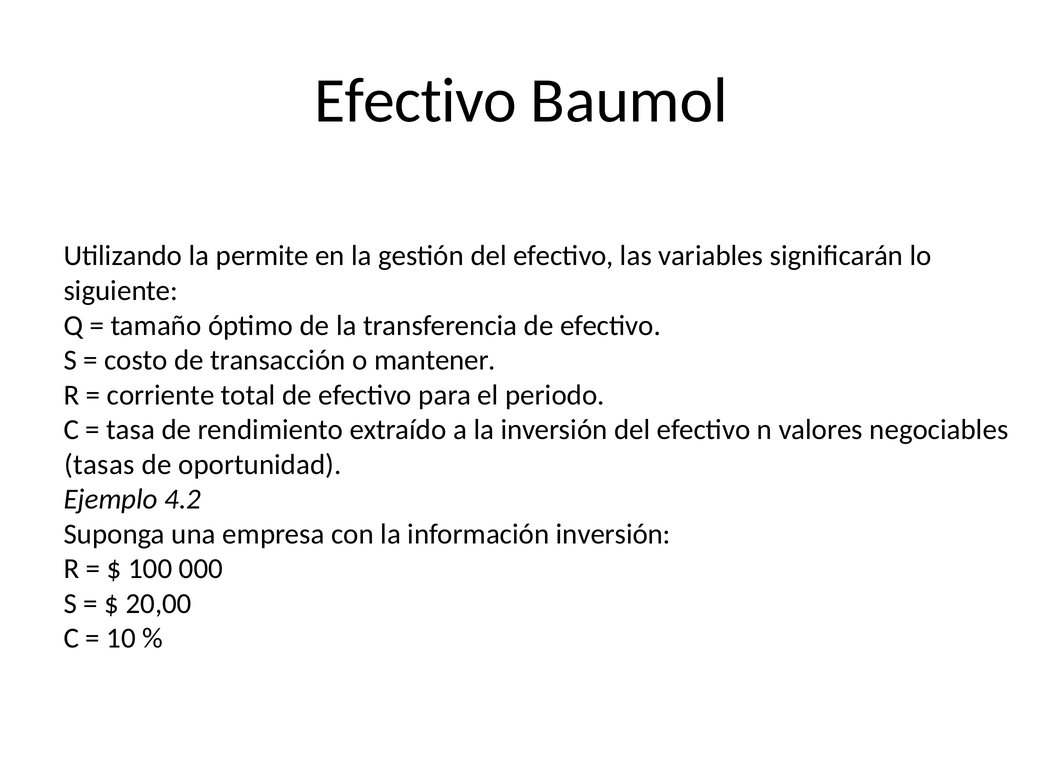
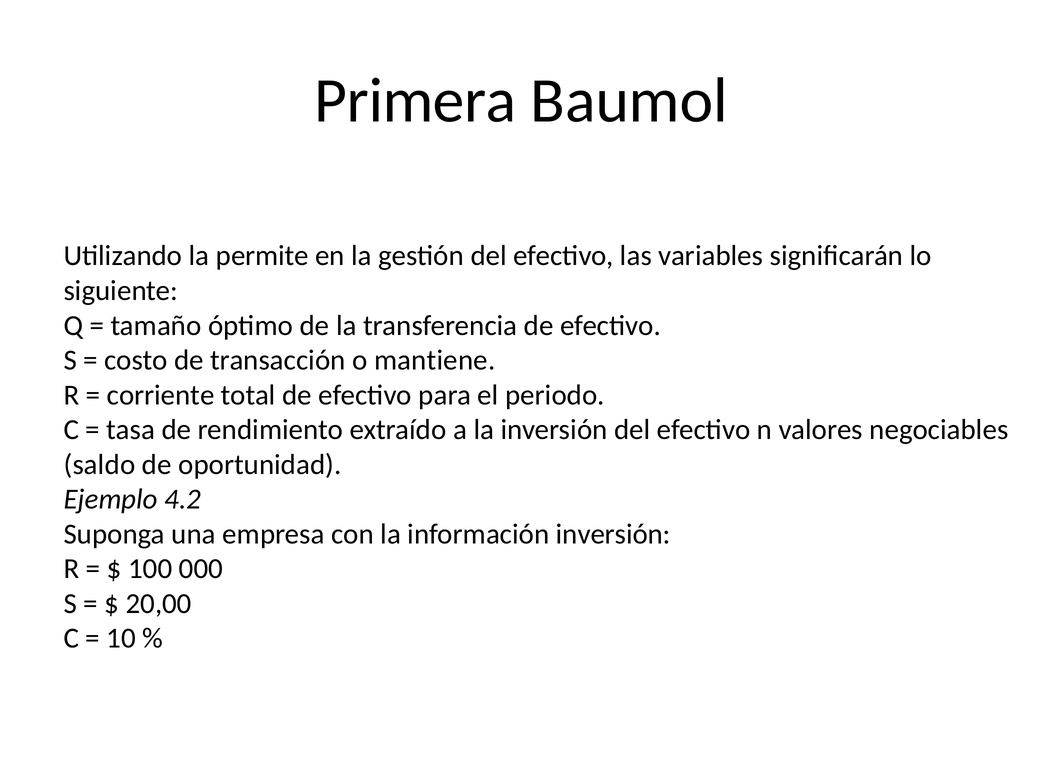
Efectivo: Efectivo -> Primera (415, 101)
mantener: mantener -> mantiene (435, 360)
tasas: tasas -> saldo (99, 465)
